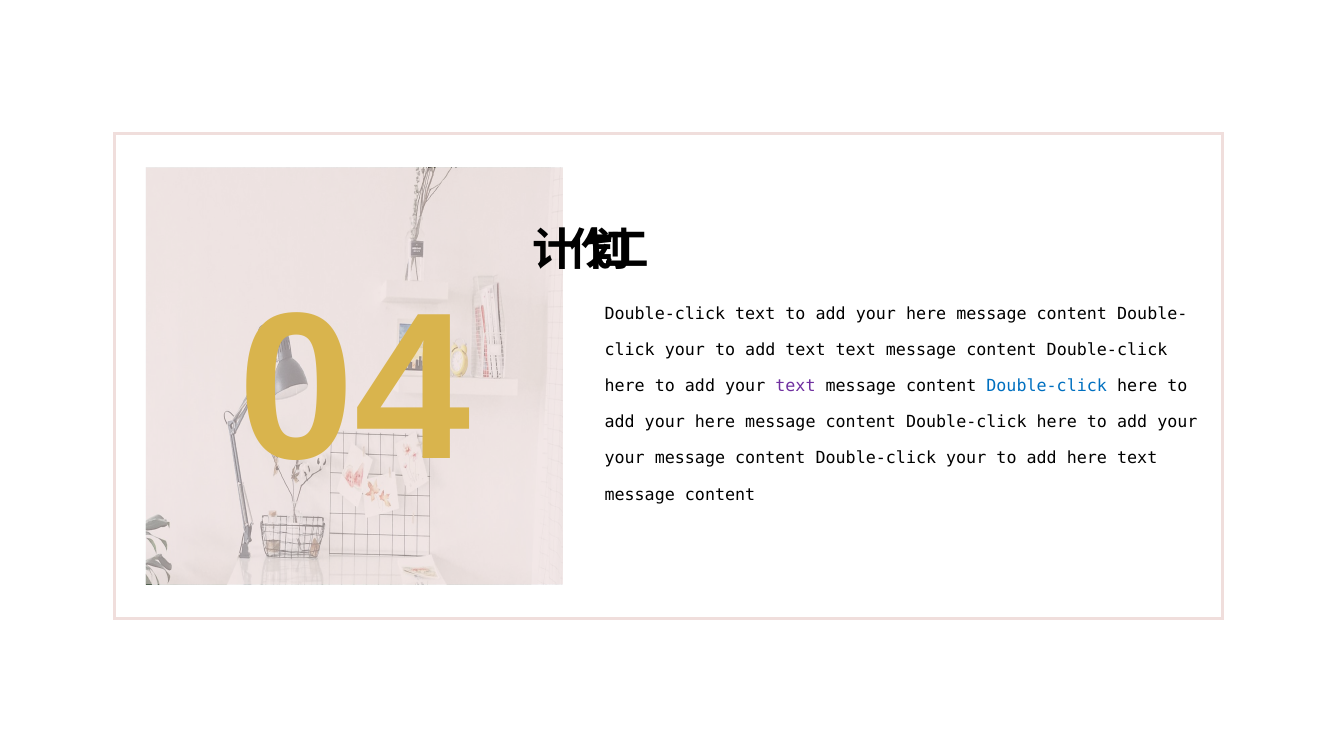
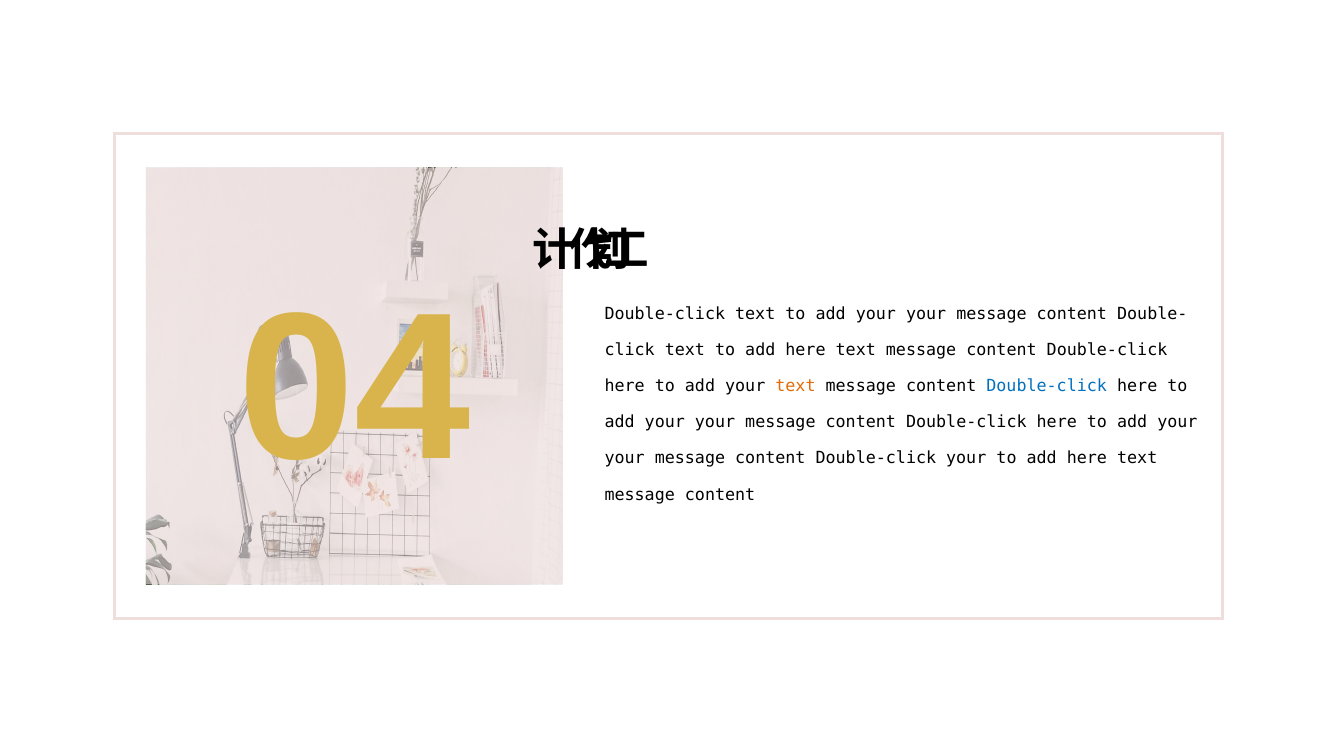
here: here -> your (926, 314)
your: your -> text (685, 350)
text: text -> here (805, 350)
text colour: purple -> orange (795, 386)
here: here -> your (715, 422)
